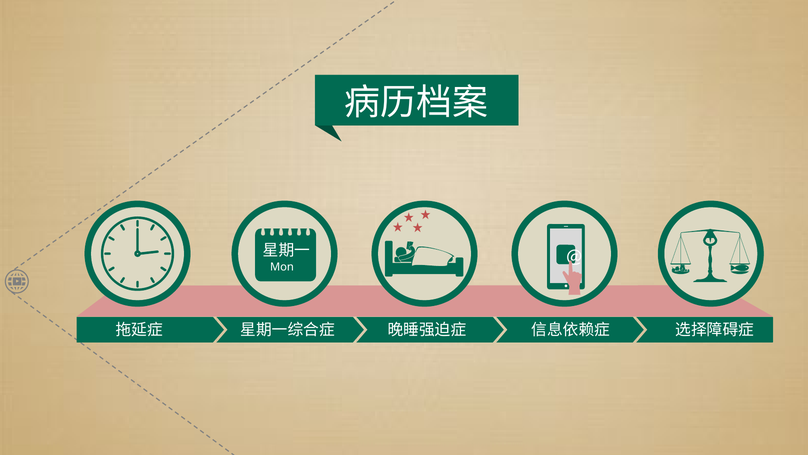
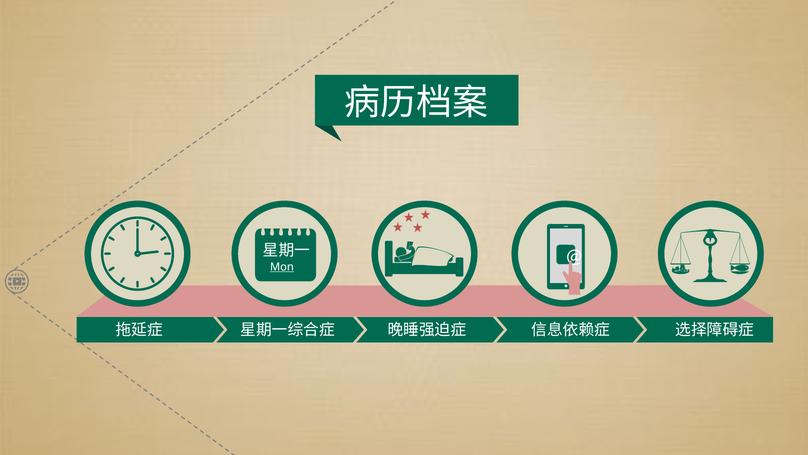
Mon underline: none -> present (282, 267)
